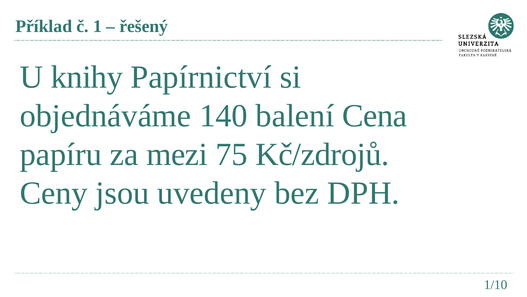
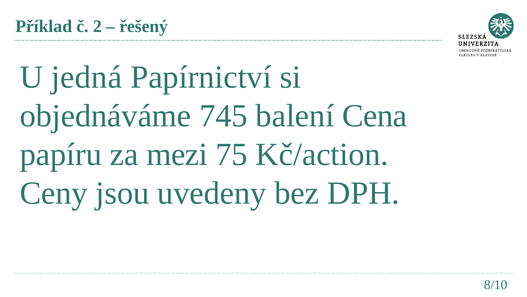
1: 1 -> 2 (97, 26)
knihy: knihy -> jedná (87, 77)
140: 140 -> 745 (223, 116)
Kč/zdrojů: Kč/zdrojů -> Kč/action (322, 154)
1/10: 1/10 -> 8/10 (496, 284)
